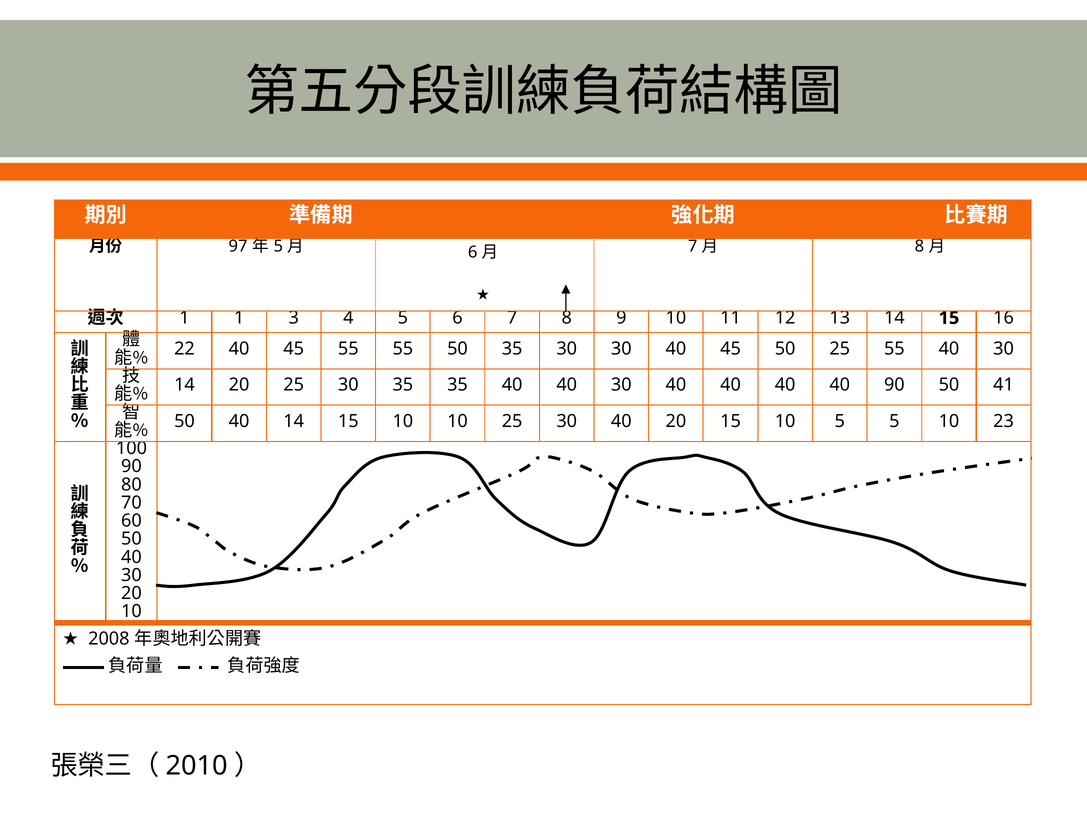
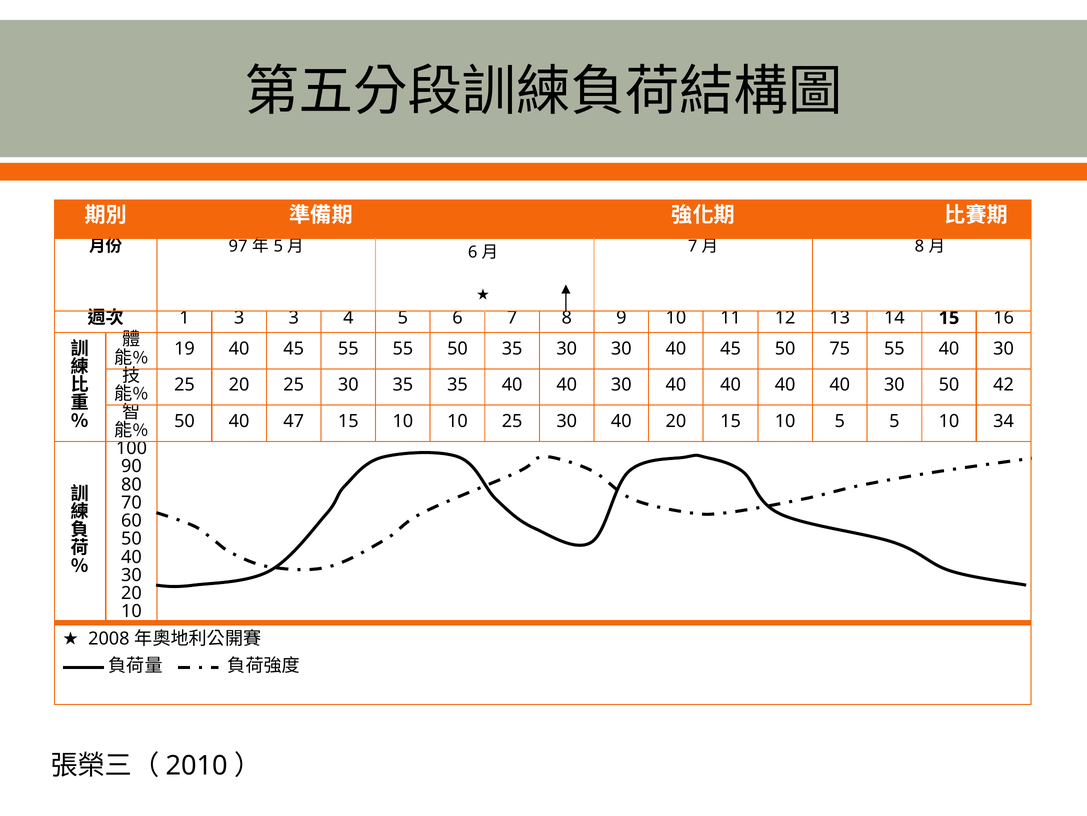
1 1: 1 -> 3 (239, 318)
22: 22 -> 19 (184, 348)
50 25: 25 -> 75 (840, 348)
14: 14 -> 25 (184, 384)
40 40 40 90: 90 -> 30 (894, 384)
41: 41 -> 42 (1004, 384)
40 14: 14 -> 47 (294, 421)
23: 23 -> 34 (1004, 421)
